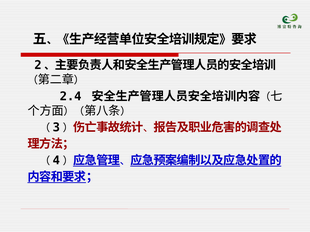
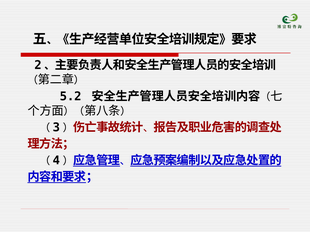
2.4: 2.4 -> 5.2 (71, 97)
